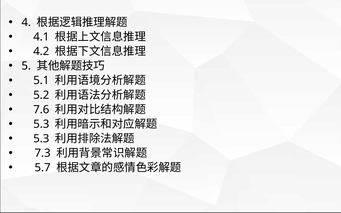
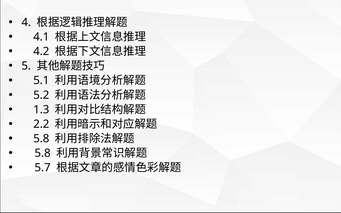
7.6: 7.6 -> 1.3 (41, 110)
5.3: 5.3 -> 2.2 (41, 124)
5.3: 5.3 -> 5.8 (41, 139)
7.3: 7.3 -> 5.8 (43, 153)
